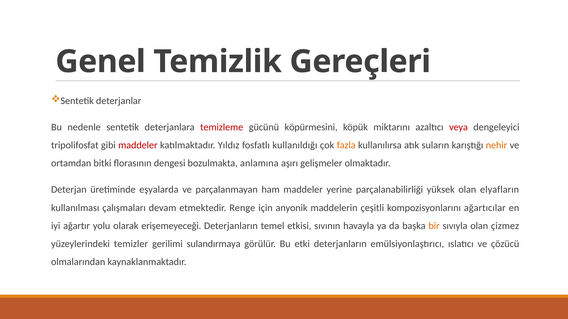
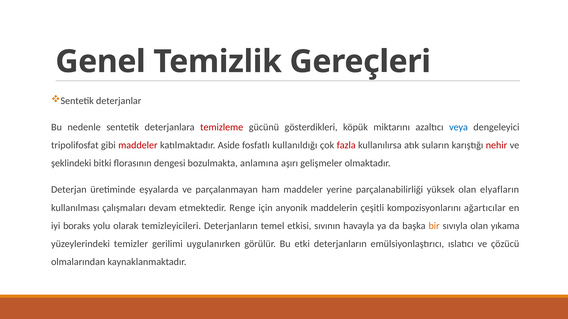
köpürmesini: köpürmesini -> gösterdikleri (311, 127)
veya colour: red -> blue (459, 127)
Yıldız: Yıldız -> Aside (229, 145)
fazla colour: orange -> red (346, 145)
nehir colour: orange -> red (496, 145)
ortamdan: ortamdan -> şeklindeki (71, 164)
ağartır: ağartır -> boraks (77, 226)
erişemeyeceği: erişemeyeceği -> temizleyicileri (171, 226)
çizmez: çizmez -> yıkama (505, 226)
sulandırmaya: sulandırmaya -> uygulanırken (213, 244)
